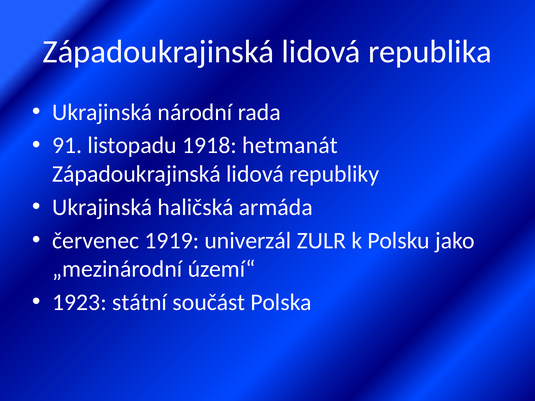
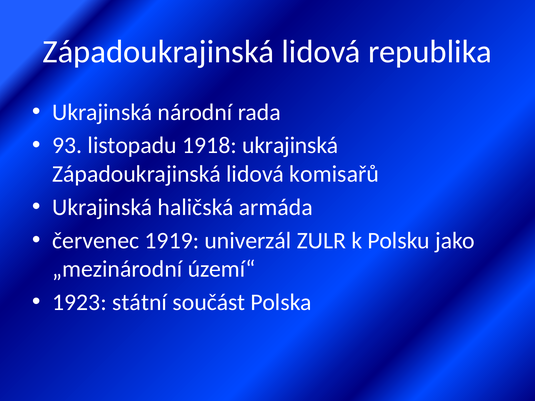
91: 91 -> 93 (67, 146)
1918 hetmanát: hetmanát -> ukrajinská (290, 146)
republiky: republiky -> komisařů (334, 174)
